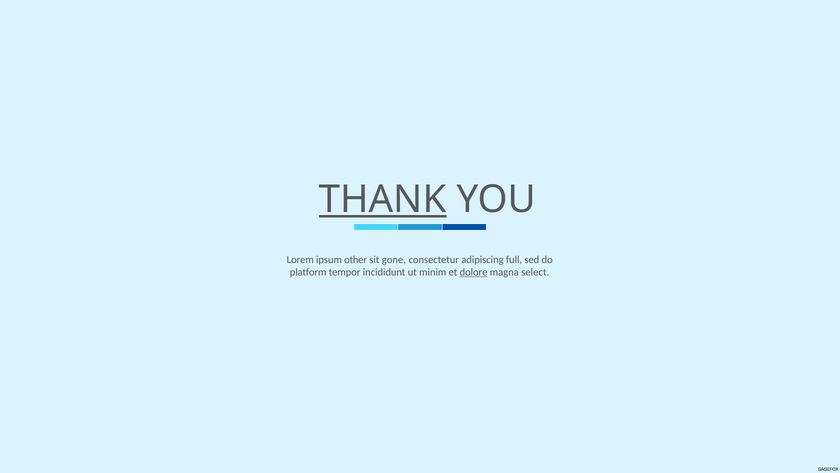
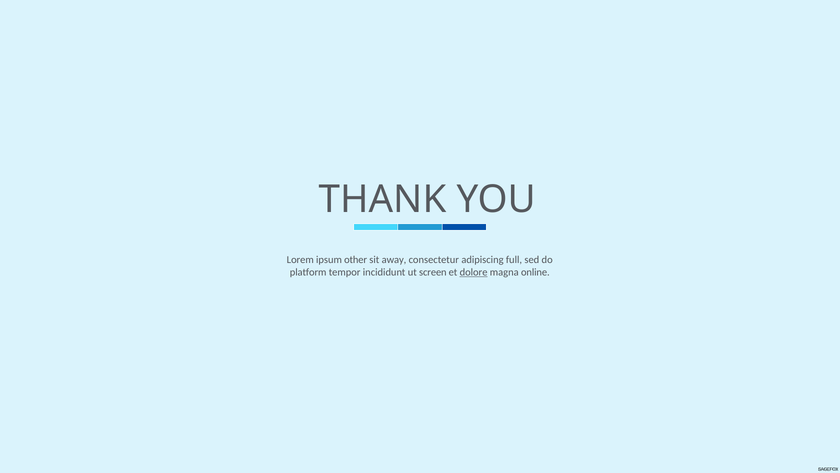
THANK underline: present -> none (383, 199)
gone: gone -> away (394, 259)
minim: minim -> screen (433, 272)
select: select -> online (535, 272)
